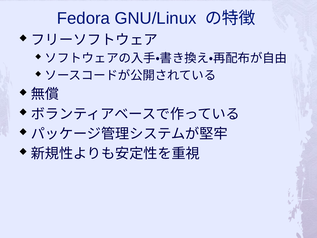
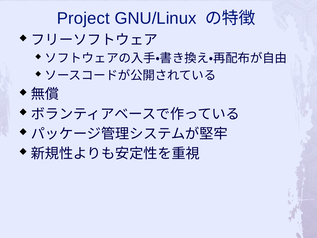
Fedora: Fedora -> Project (83, 18)
